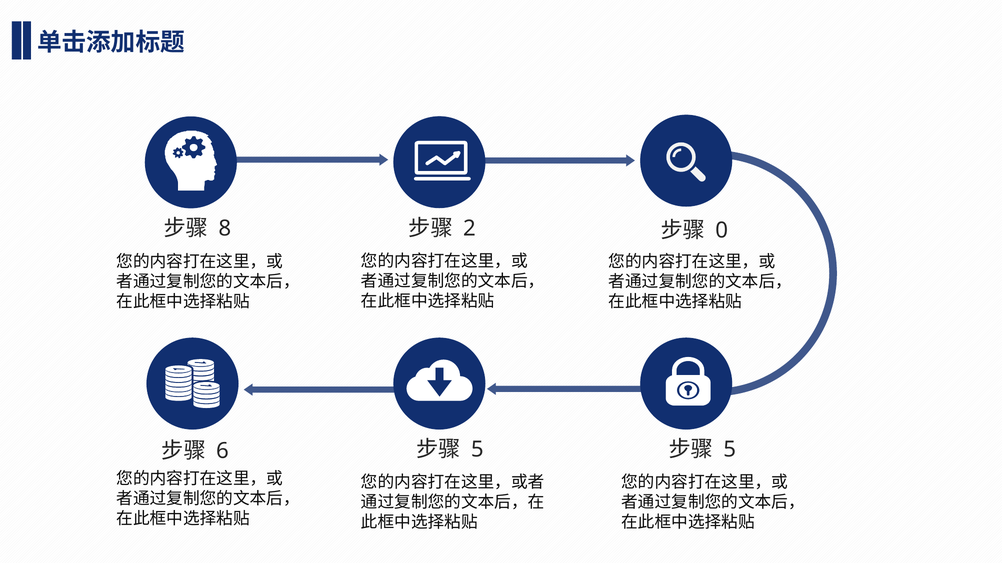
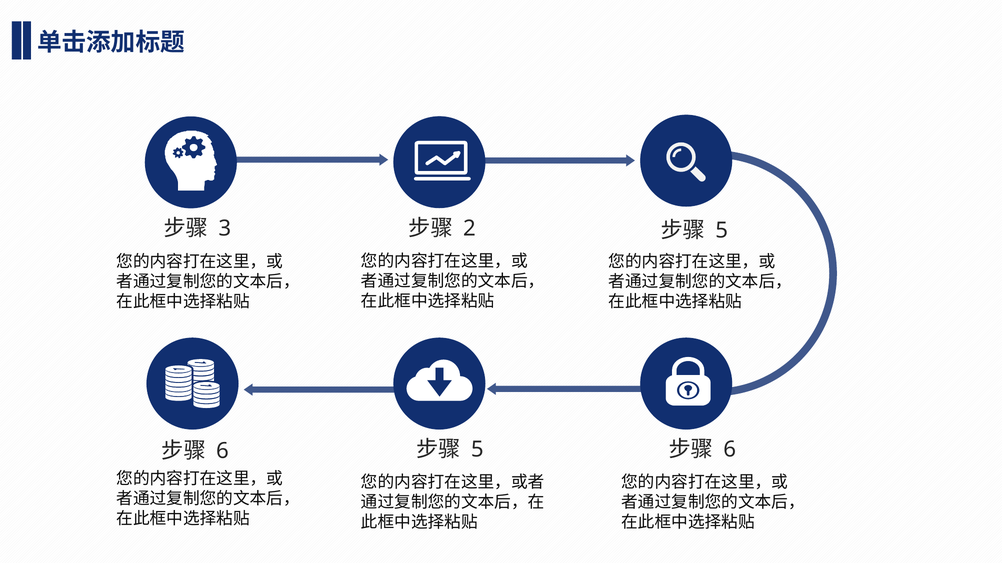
8: 8 -> 3 (225, 229)
0: 0 -> 5 (722, 231)
5: 5 -> 6 (730, 450)
